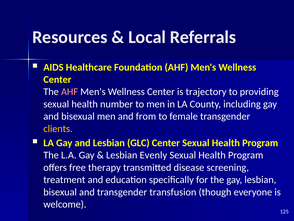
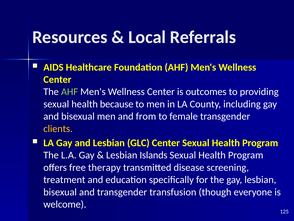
AHF colour: pink -> light green (70, 92)
trajectory: trajectory -> outcomes (206, 92)
number: number -> because (117, 104)
Evenly: Evenly -> Islands (154, 155)
